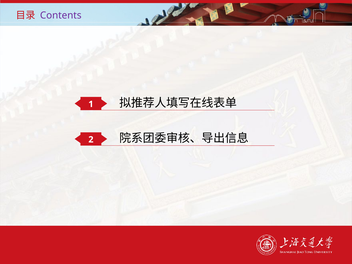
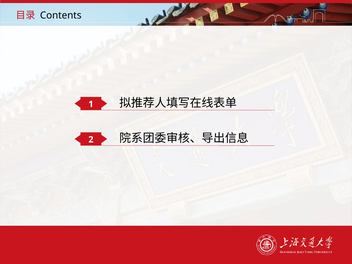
Contents colour: purple -> black (61, 15)
